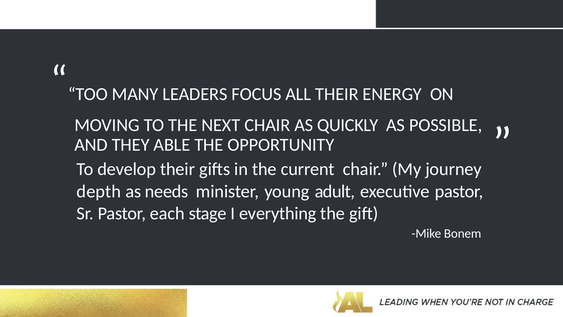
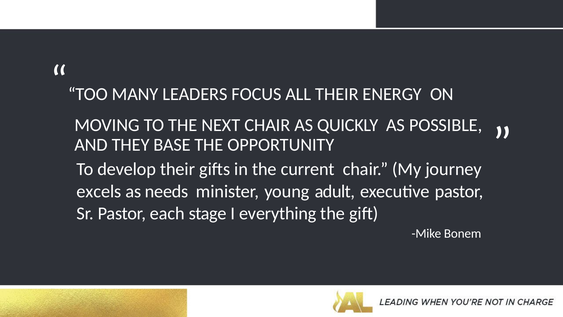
ABLE: ABLE -> BASE (172, 145)
depth: depth -> excels (99, 191)
